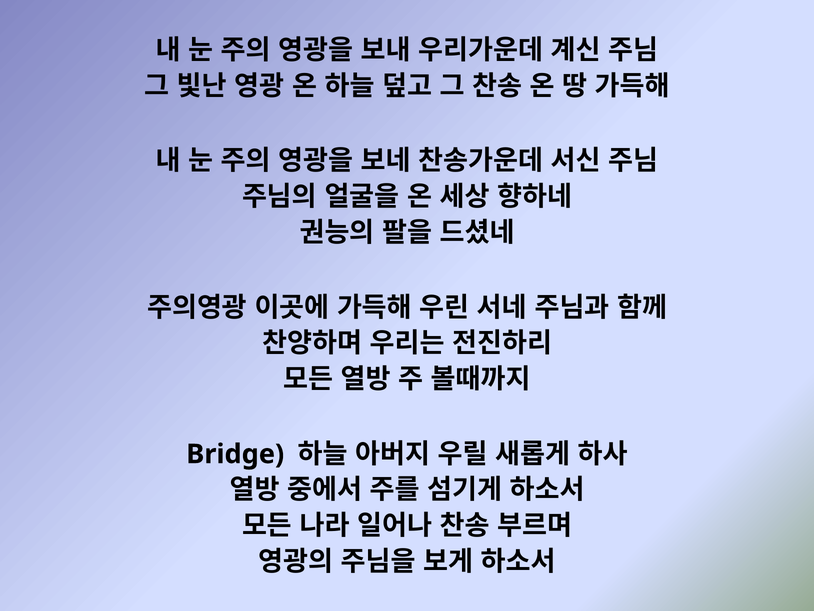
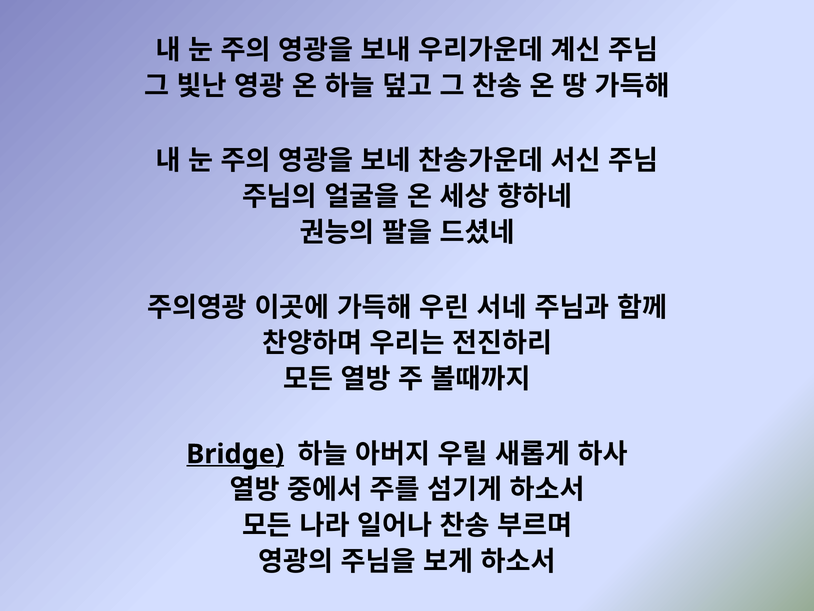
Bridge underline: none -> present (235, 454)
